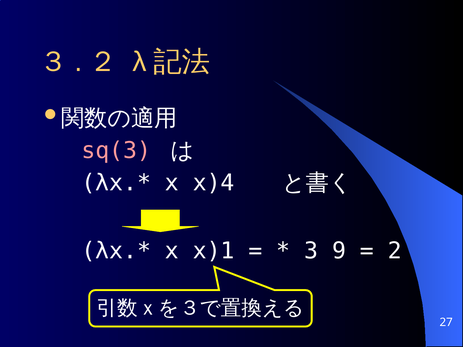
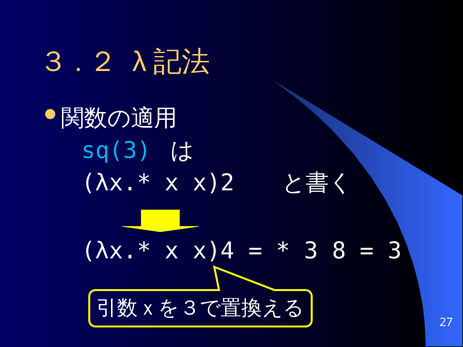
sq(3 colour: pink -> light blue (116, 151)
x)4: x)4 -> x)2 (214, 183)
x)1: x)1 -> x)4 (214, 251)
9: 9 -> 8 (339, 251)
2: 2 -> 3 (395, 251)
